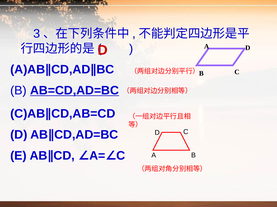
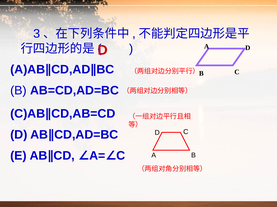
AB=CD,AD=BC underline: present -> none (75, 91)
